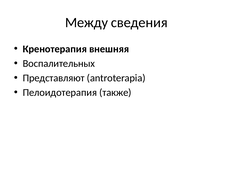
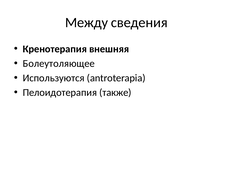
Воспалительных: Воспалительных -> Болеутоляющее (59, 63)
Представляют: Представляют -> Используются (54, 78)
